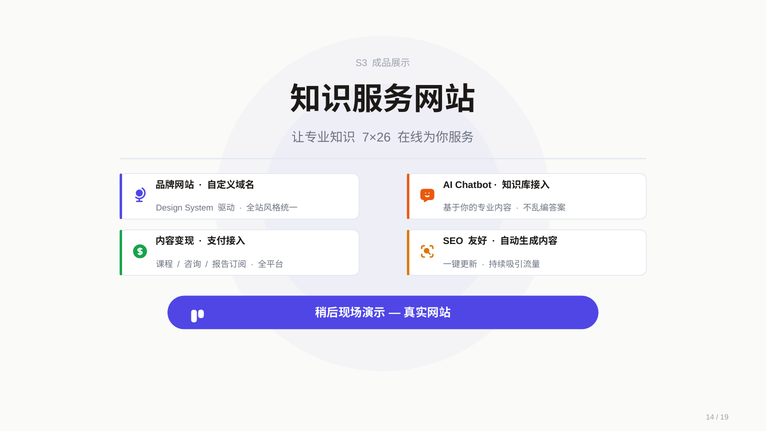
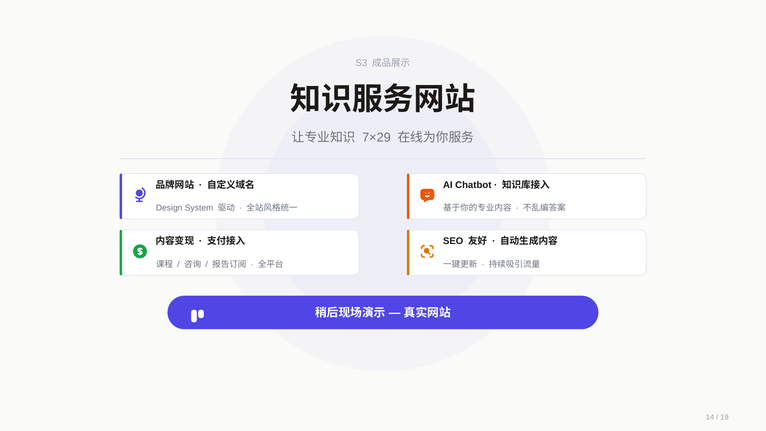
7×26: 7×26 -> 7×29 (376, 137)
